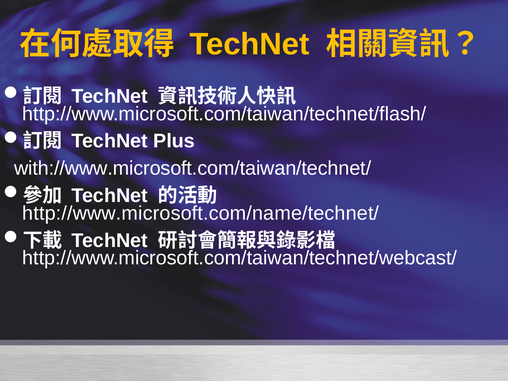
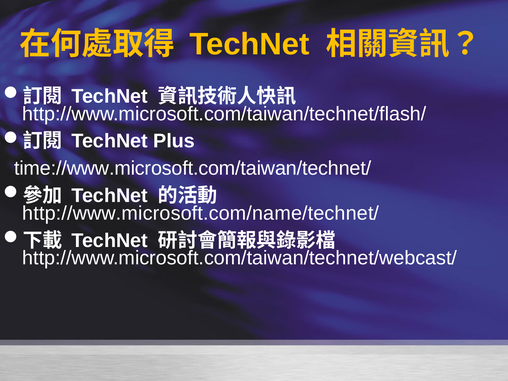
with://www.microsoft.com/taiwan/technet/: with://www.microsoft.com/taiwan/technet/ -> time://www.microsoft.com/taiwan/technet/ (193, 168)
